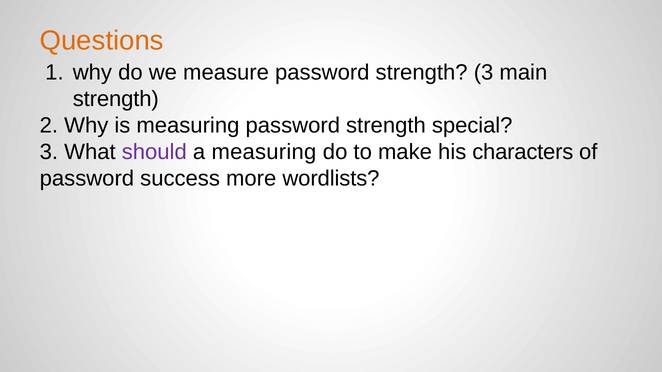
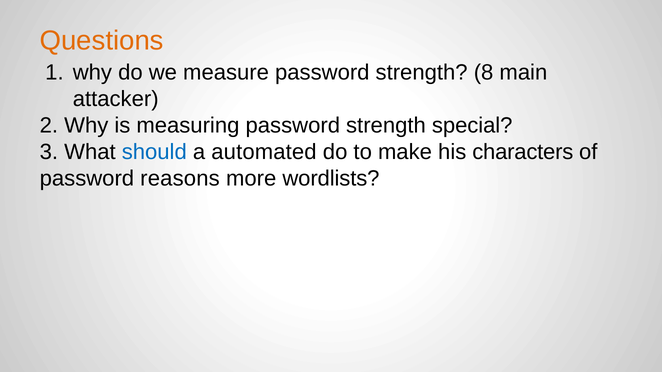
strength 3: 3 -> 8 (484, 73)
strength: strength -> attacker (116, 99)
should colour: purple -> blue (154, 152)
a measuring: measuring -> automated (264, 152)
success: success -> reasons (180, 178)
